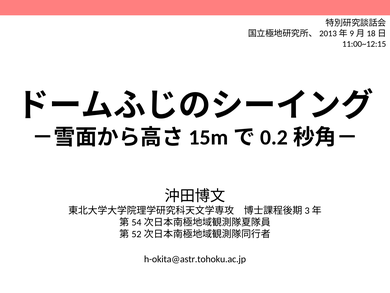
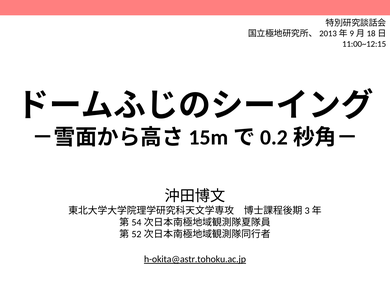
h-okita@astr.tohoku.ac.jp underline: none -> present (195, 259)
